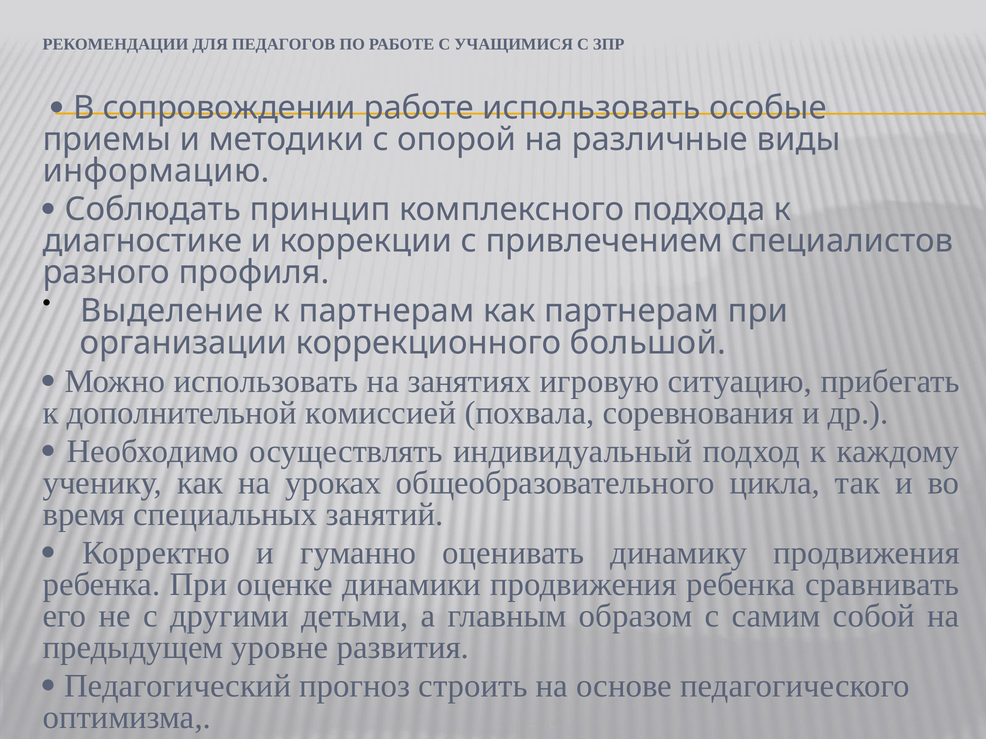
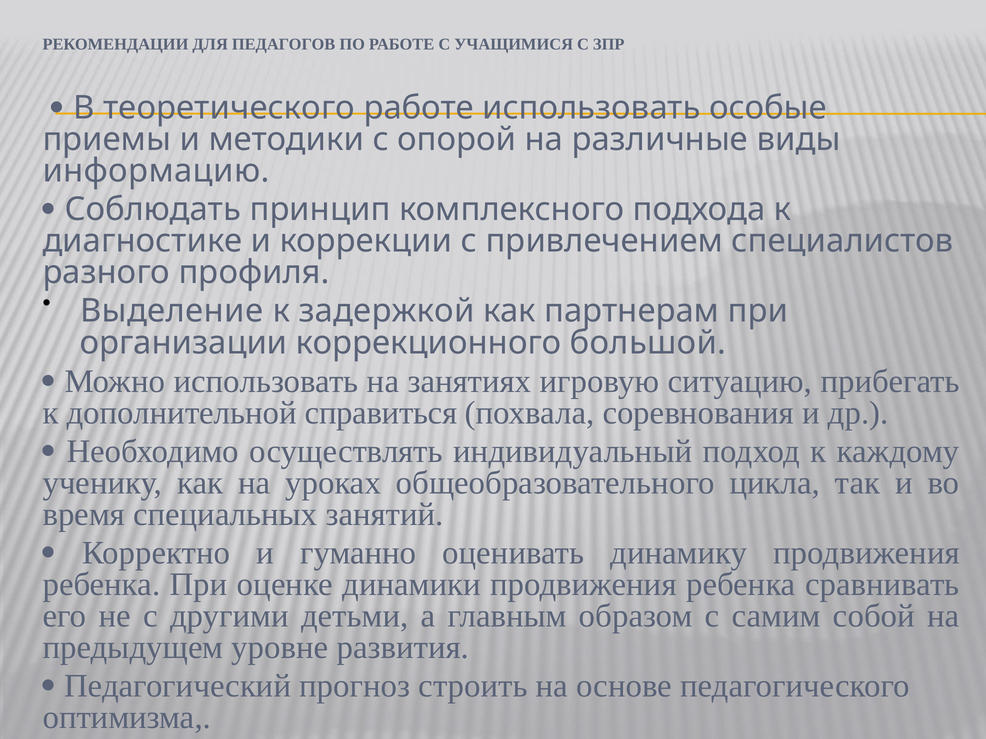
сопровождении: сопровождении -> теоретического (229, 108)
к партнерам: партнерам -> задержкой (387, 311)
комиссией: комиссией -> справиться (381, 413)
